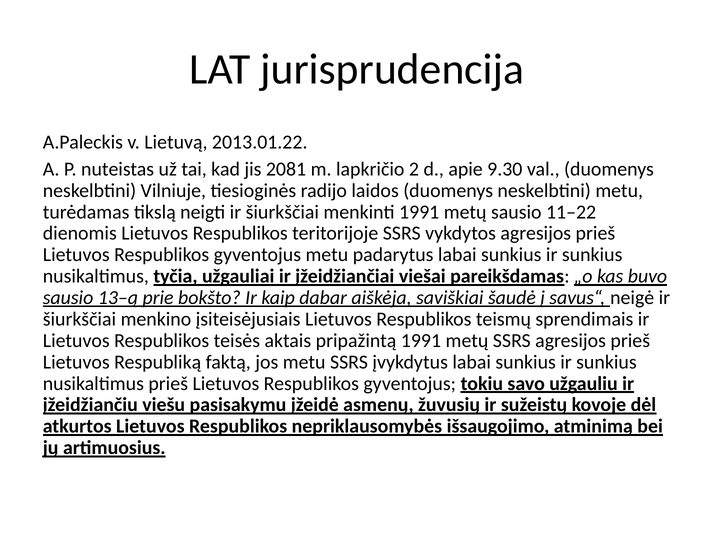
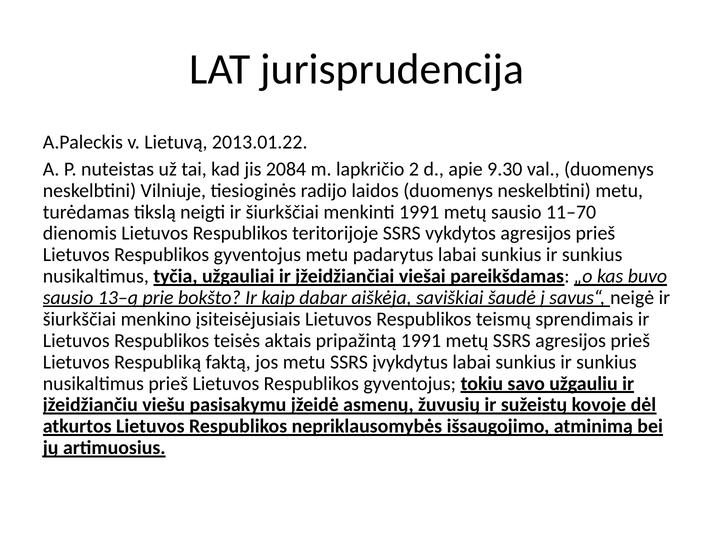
2081: 2081 -> 2084 (286, 169)
11–22: 11–22 -> 11–70 (571, 212)
